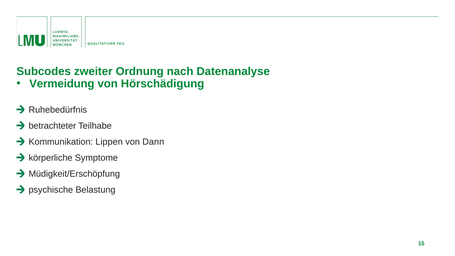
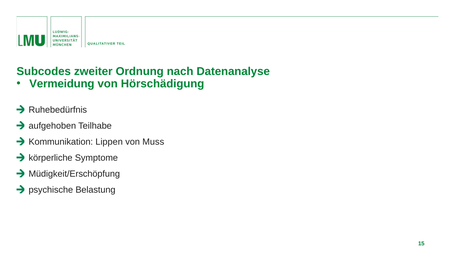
betrachteter: betrachteter -> aufgehoben (52, 126)
Dann: Dann -> Muss (153, 142)
